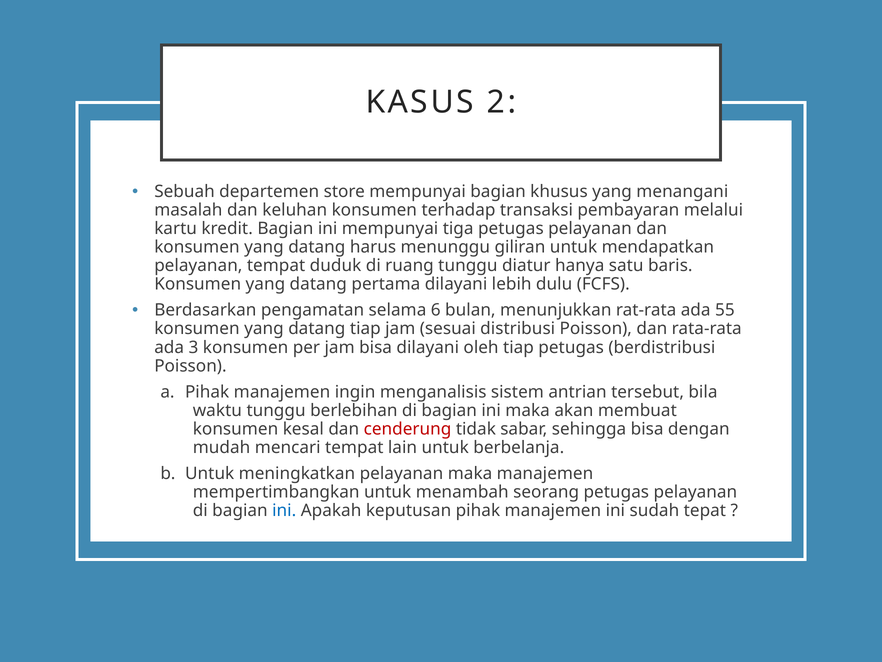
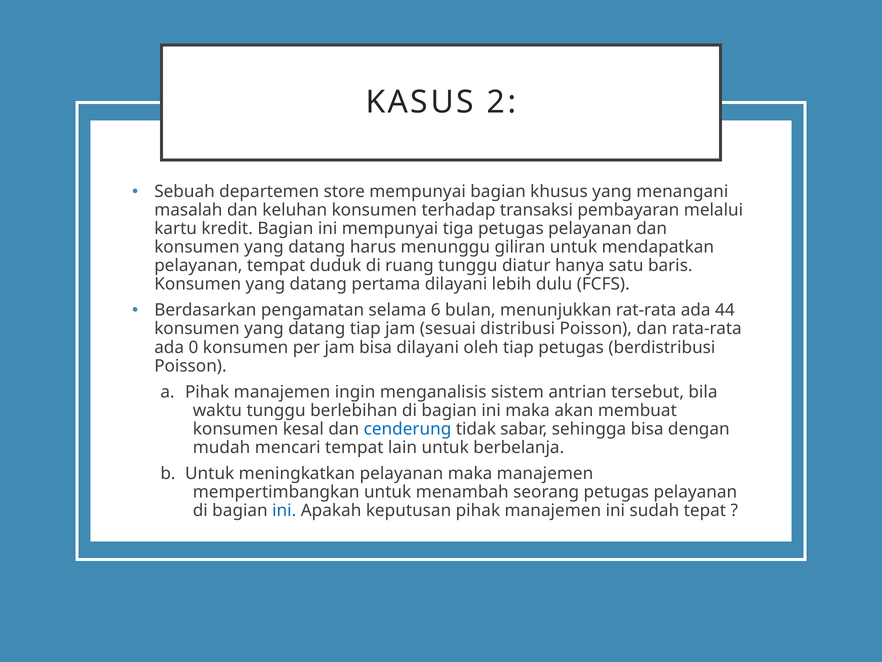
55: 55 -> 44 (725, 310)
3: 3 -> 0 (193, 347)
cenderung colour: red -> blue (407, 429)
